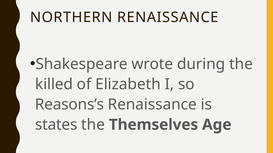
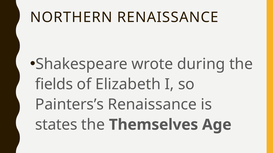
killed: killed -> fields (54, 85)
Reasons’s: Reasons’s -> Painters’s (69, 105)
